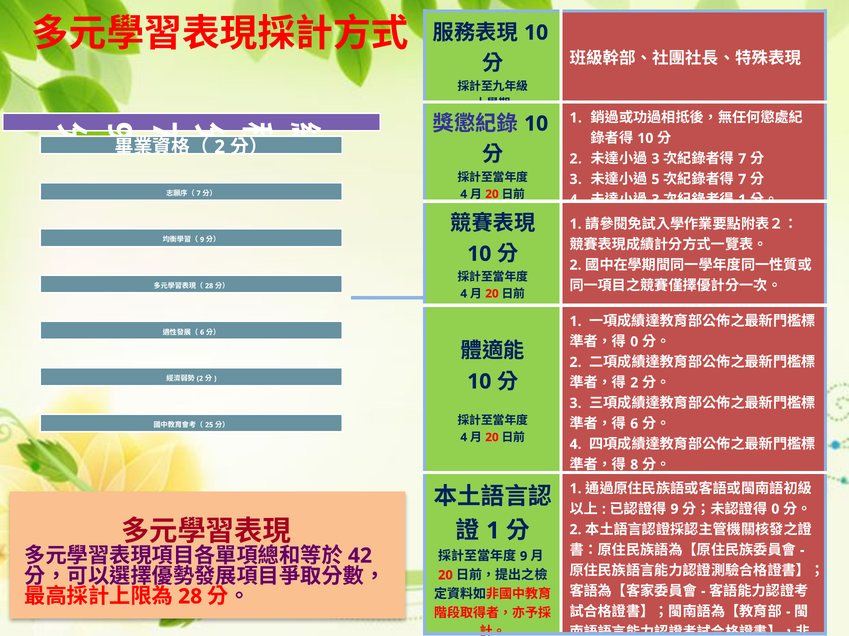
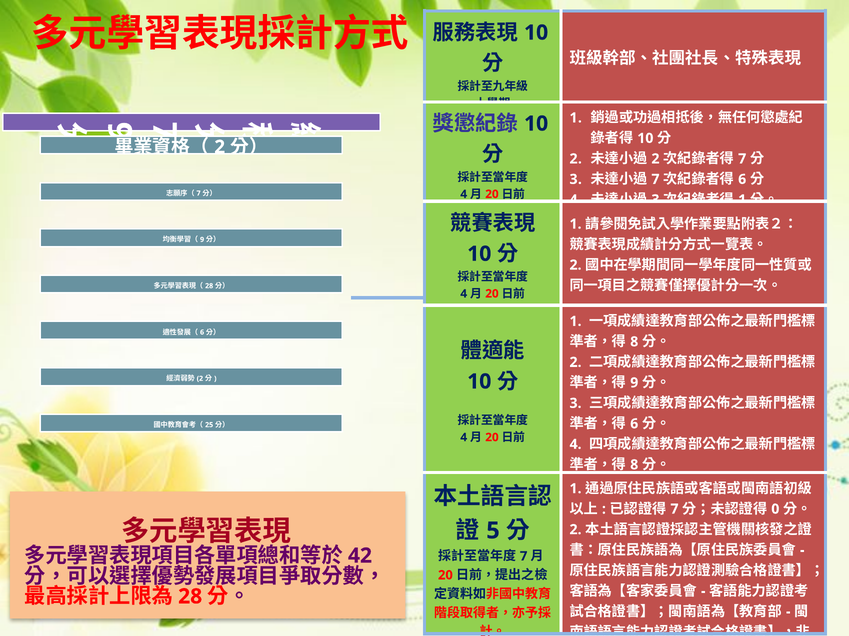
3: 3 -> 2 (655, 159)
5: 5 -> 7 (655, 179)
7: 7 -> 6 (742, 179)
0: 0 -> 8 (634, 342)
2: 2 -> 9 (634, 383)
9: 9 -> 7 (674, 510)
1: 1 -> 5 (493, 531)
9: 9 -> 7 (524, 557)
